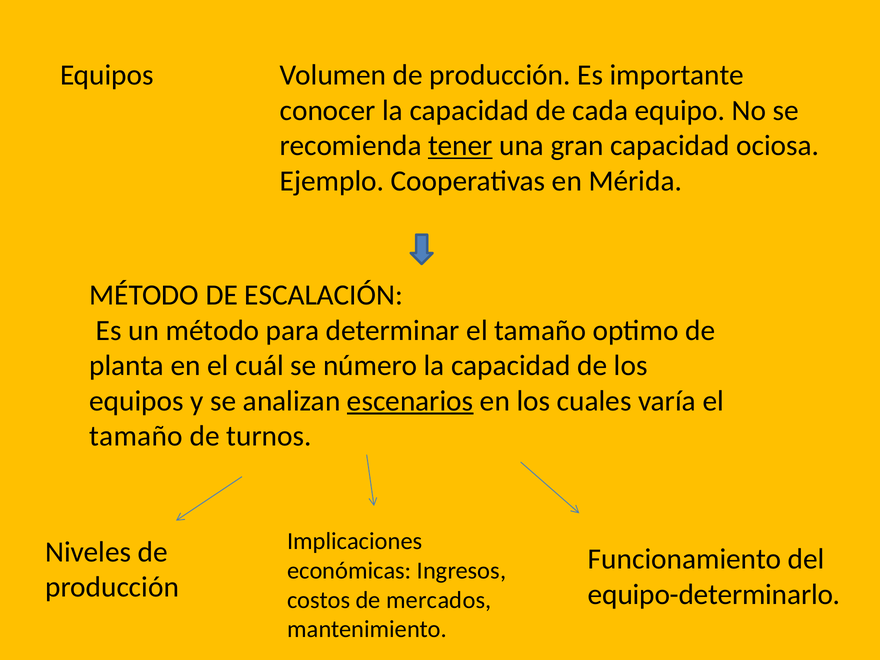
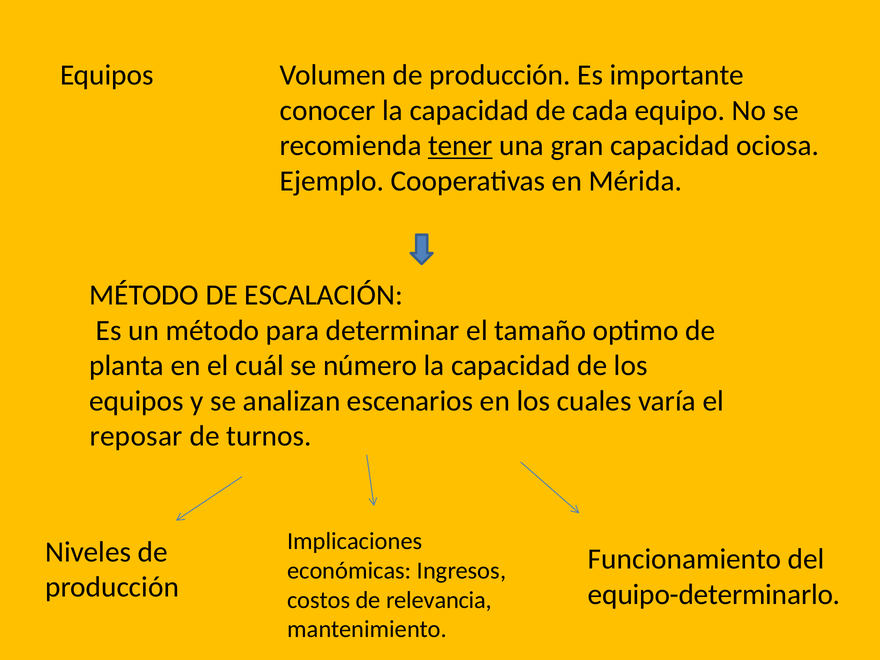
escenarios underline: present -> none (410, 401)
tamaño: tamaño -> reposar (136, 436)
mercados: mercados -> relevancia (439, 600)
